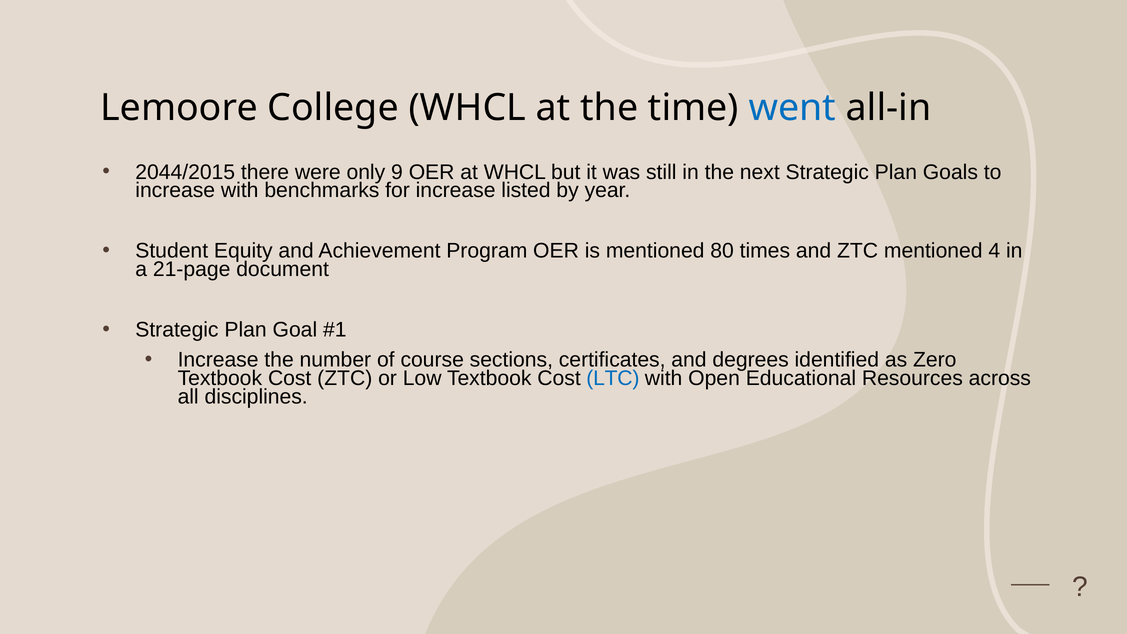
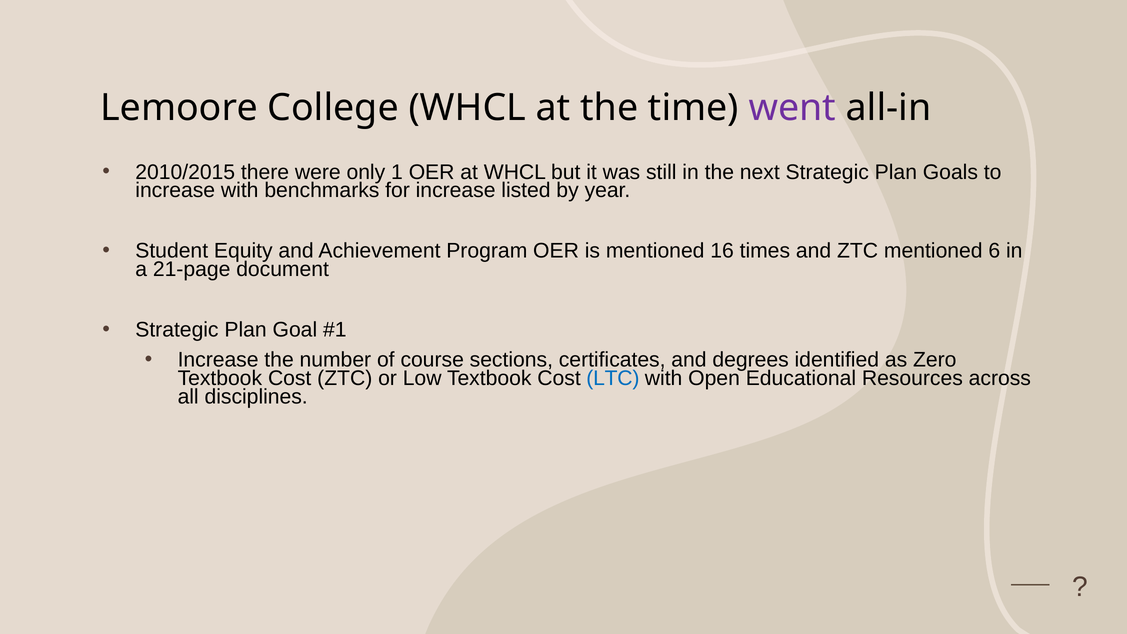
went colour: blue -> purple (792, 108)
2044/2015: 2044/2015 -> 2010/2015 (185, 172)
9: 9 -> 1 (397, 172)
80: 80 -> 16 (722, 251)
4: 4 -> 6 (994, 251)
